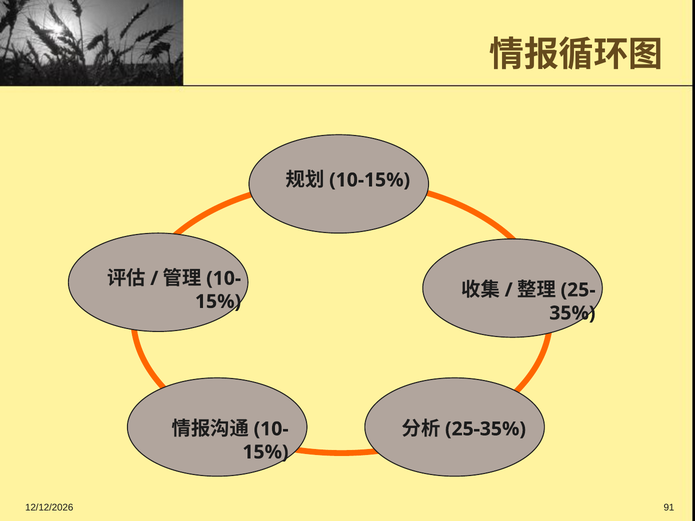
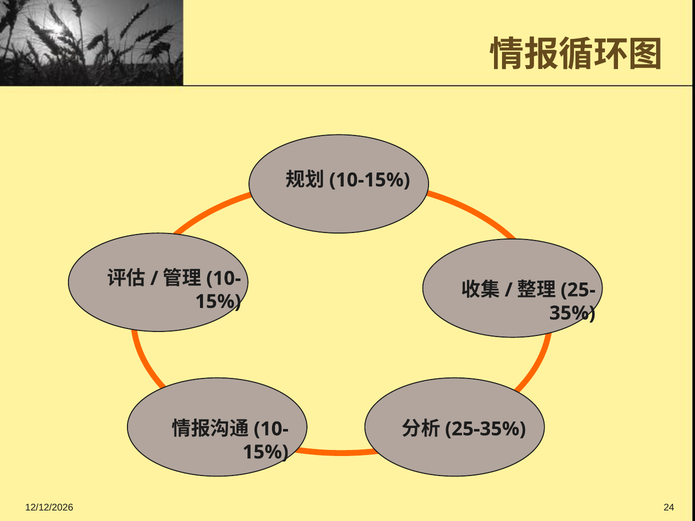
91: 91 -> 24 (669, 508)
